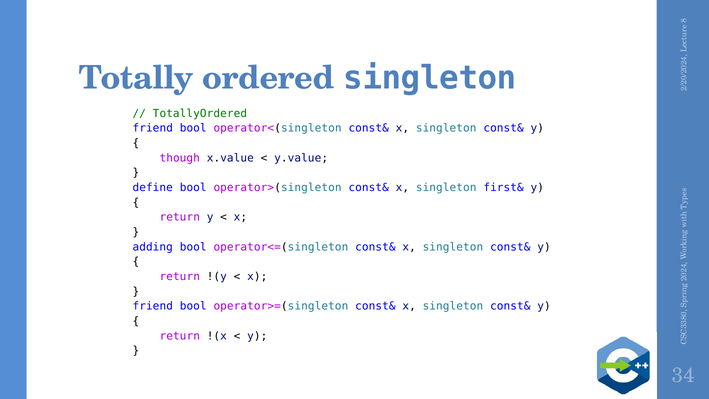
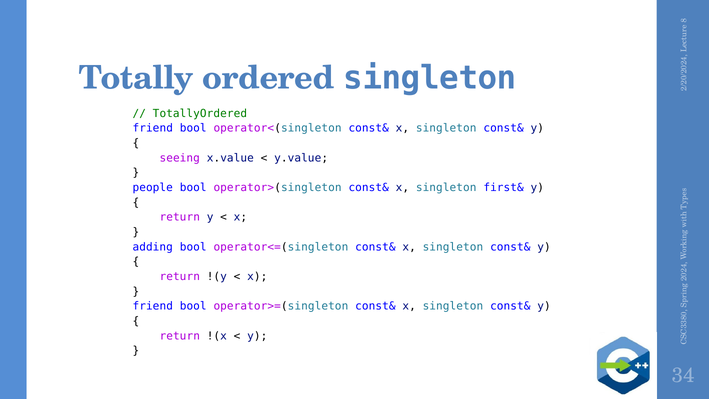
though: though -> seeing (180, 158)
define: define -> people (153, 188)
